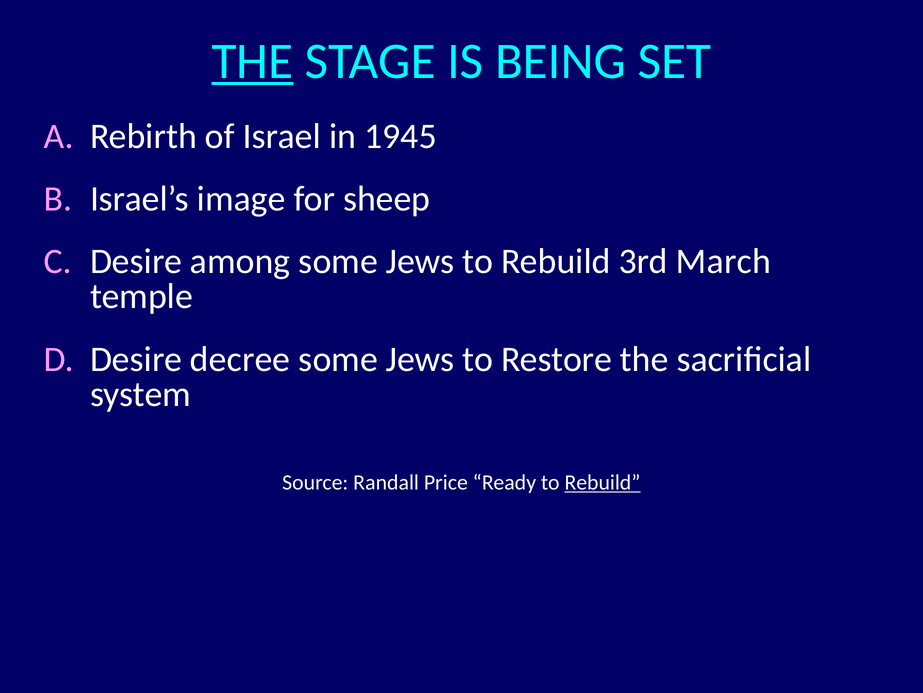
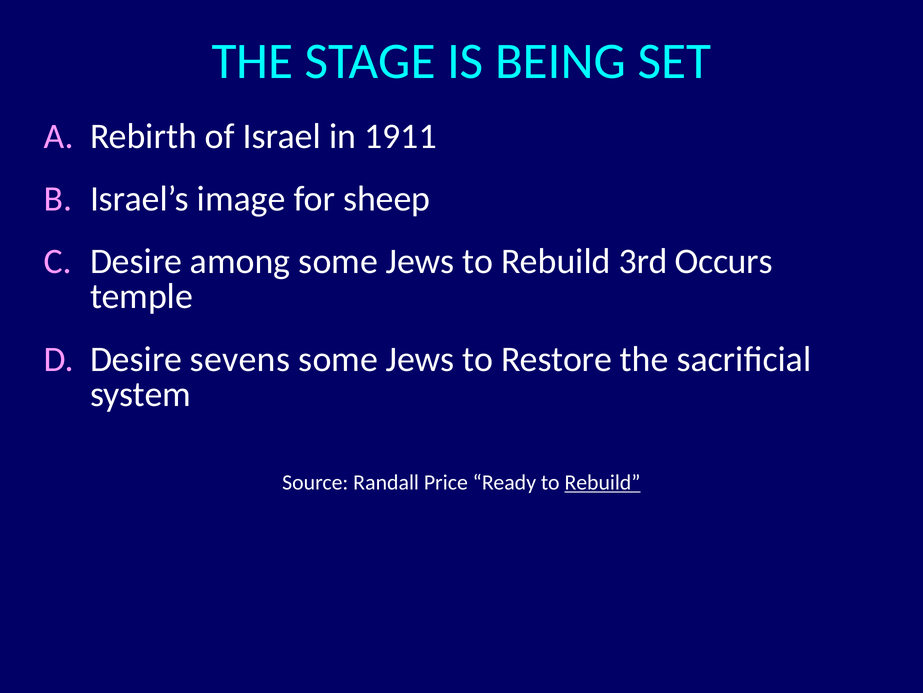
THE underline: present -> none (252, 61)
1945: 1945 -> 1911 (400, 136)
March: March -> Occurs (724, 261)
decree: decree -> sevens (240, 359)
